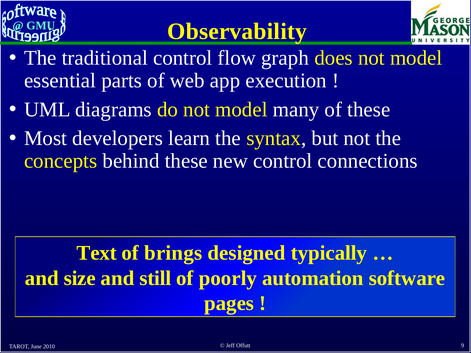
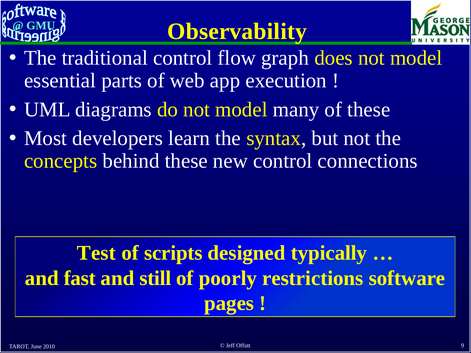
Text: Text -> Test (96, 253)
brings: brings -> scripts (173, 253)
size: size -> fast (80, 278)
automation: automation -> restrictions (313, 278)
